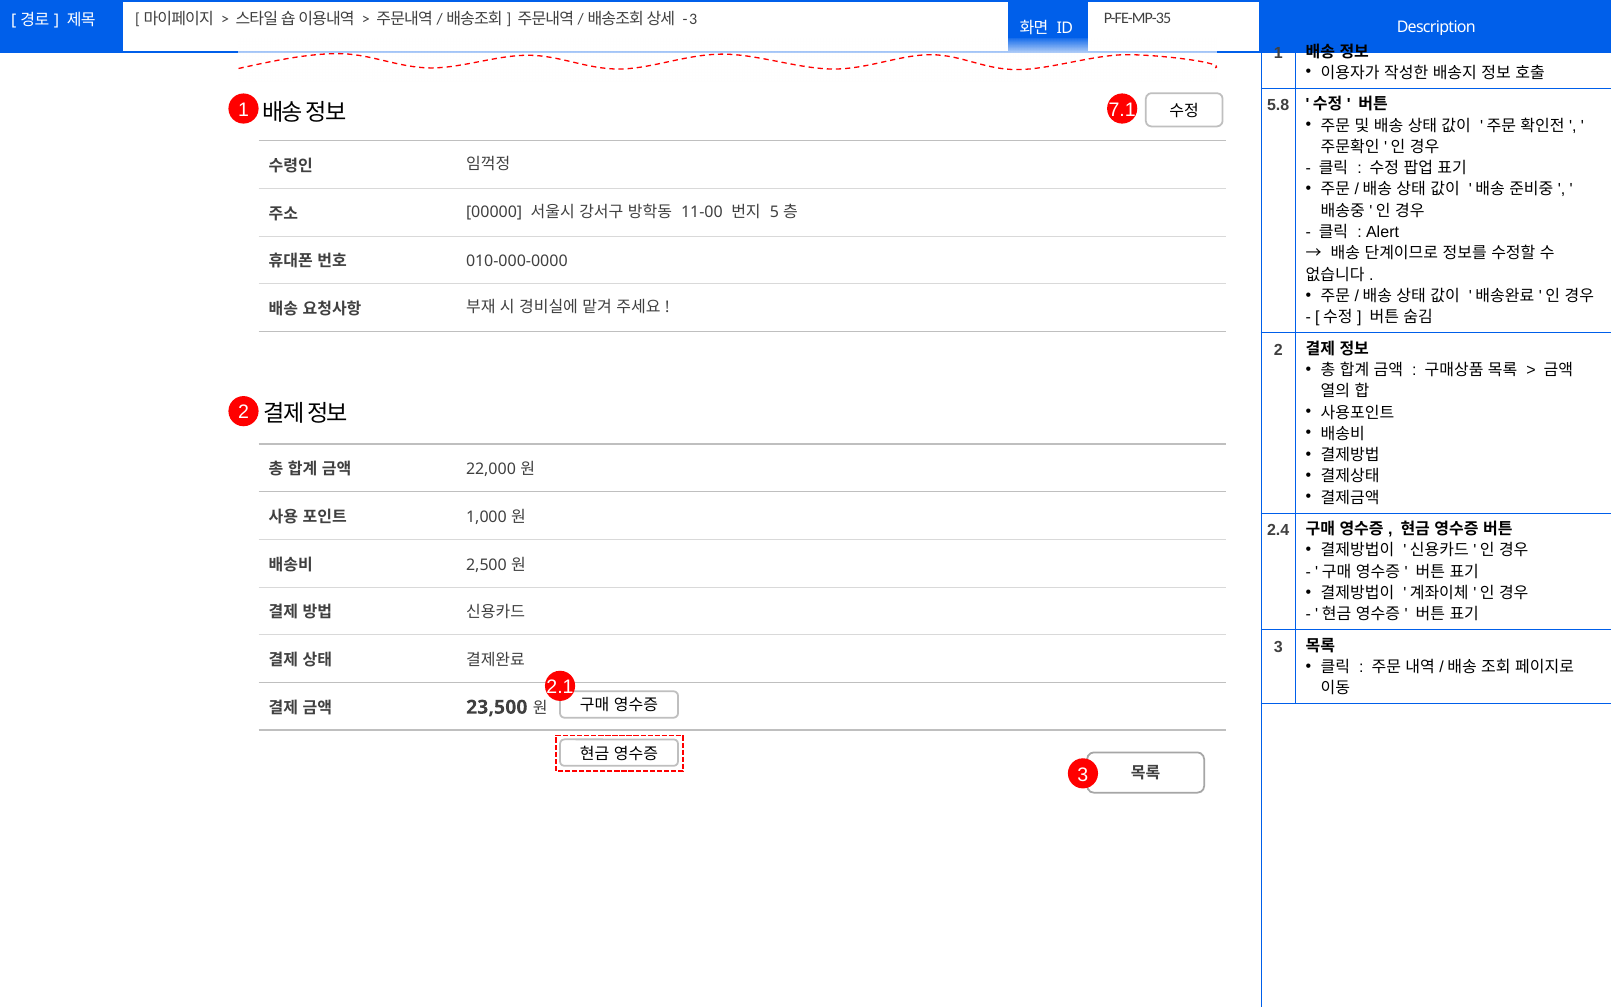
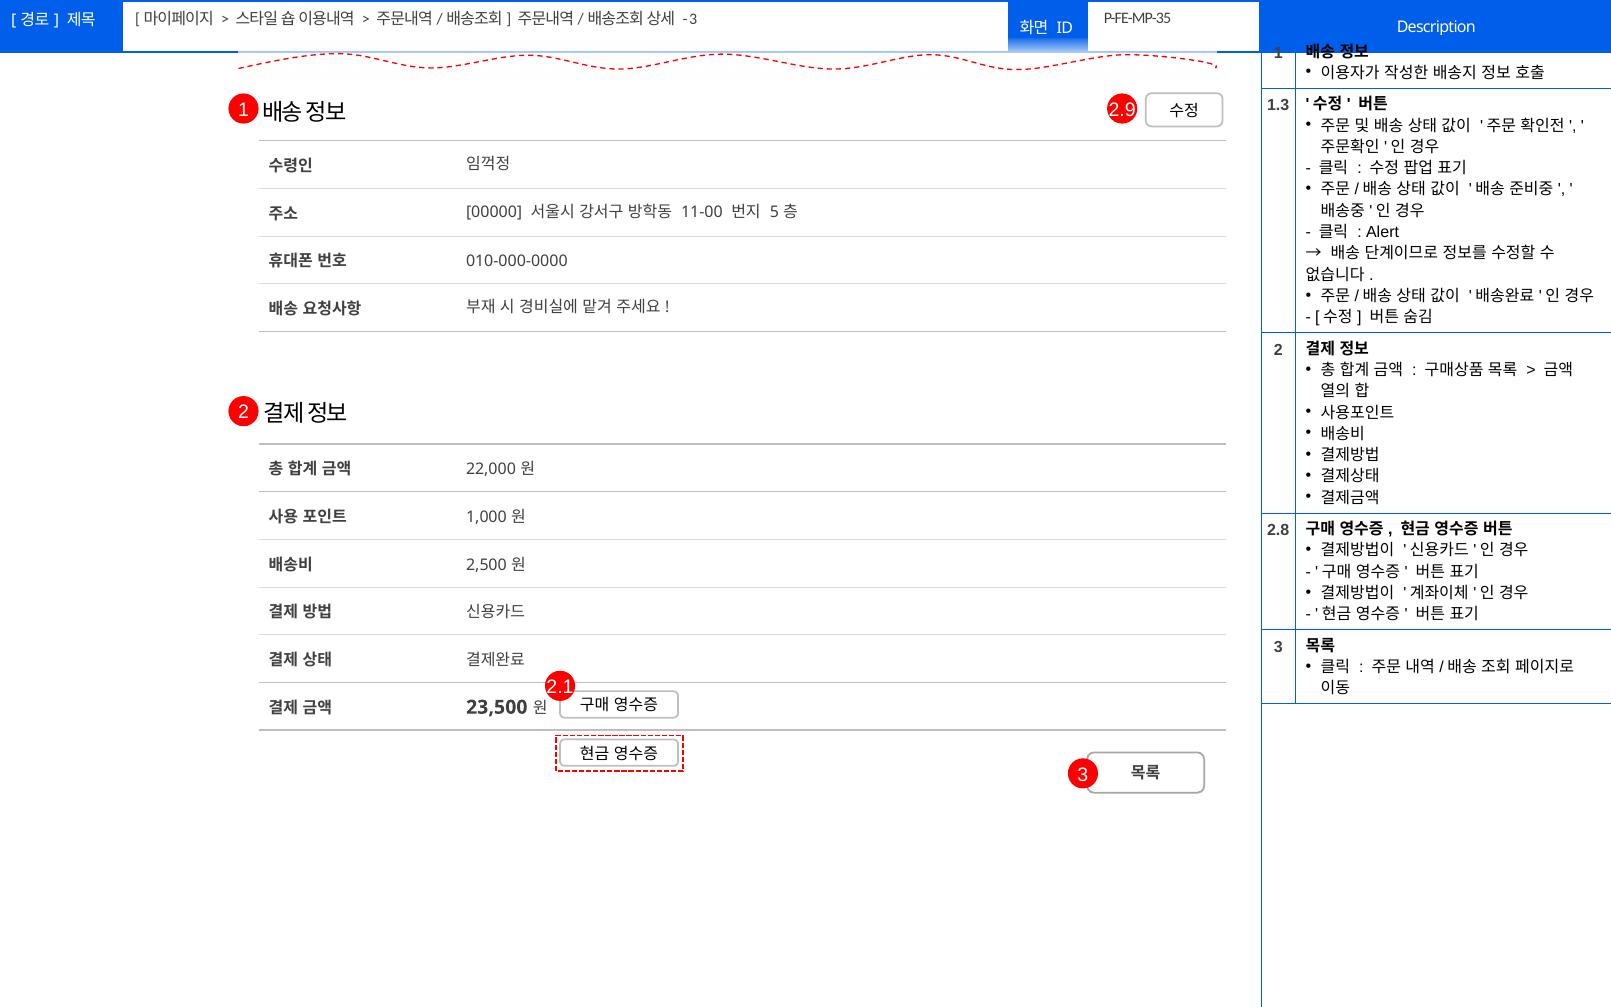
5.8: 5.8 -> 1.3 (1278, 106)
7.1: 7.1 -> 2.9 (1122, 110)
2.4: 2.4 -> 2.8 (1278, 531)
